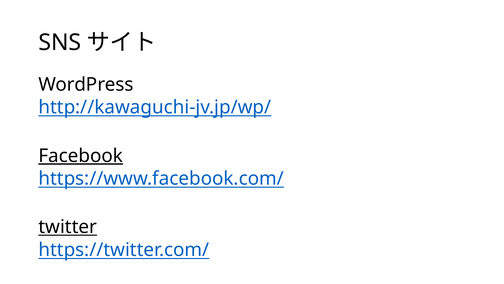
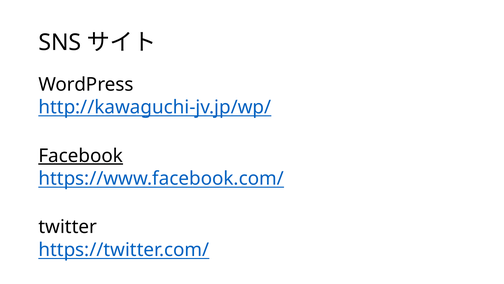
twitter underline: present -> none (68, 227)
